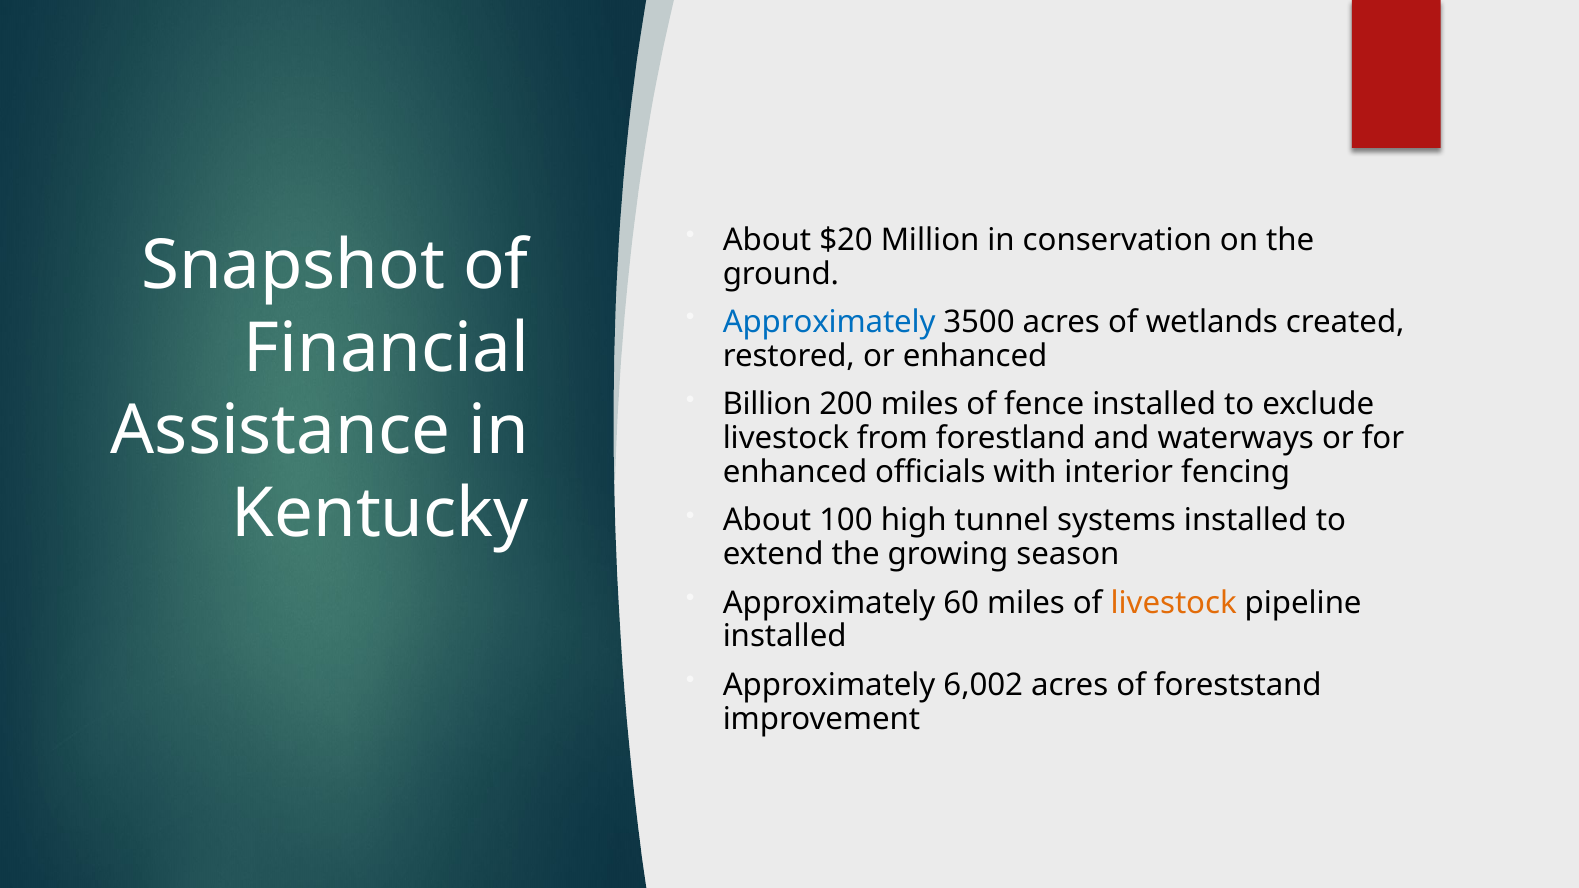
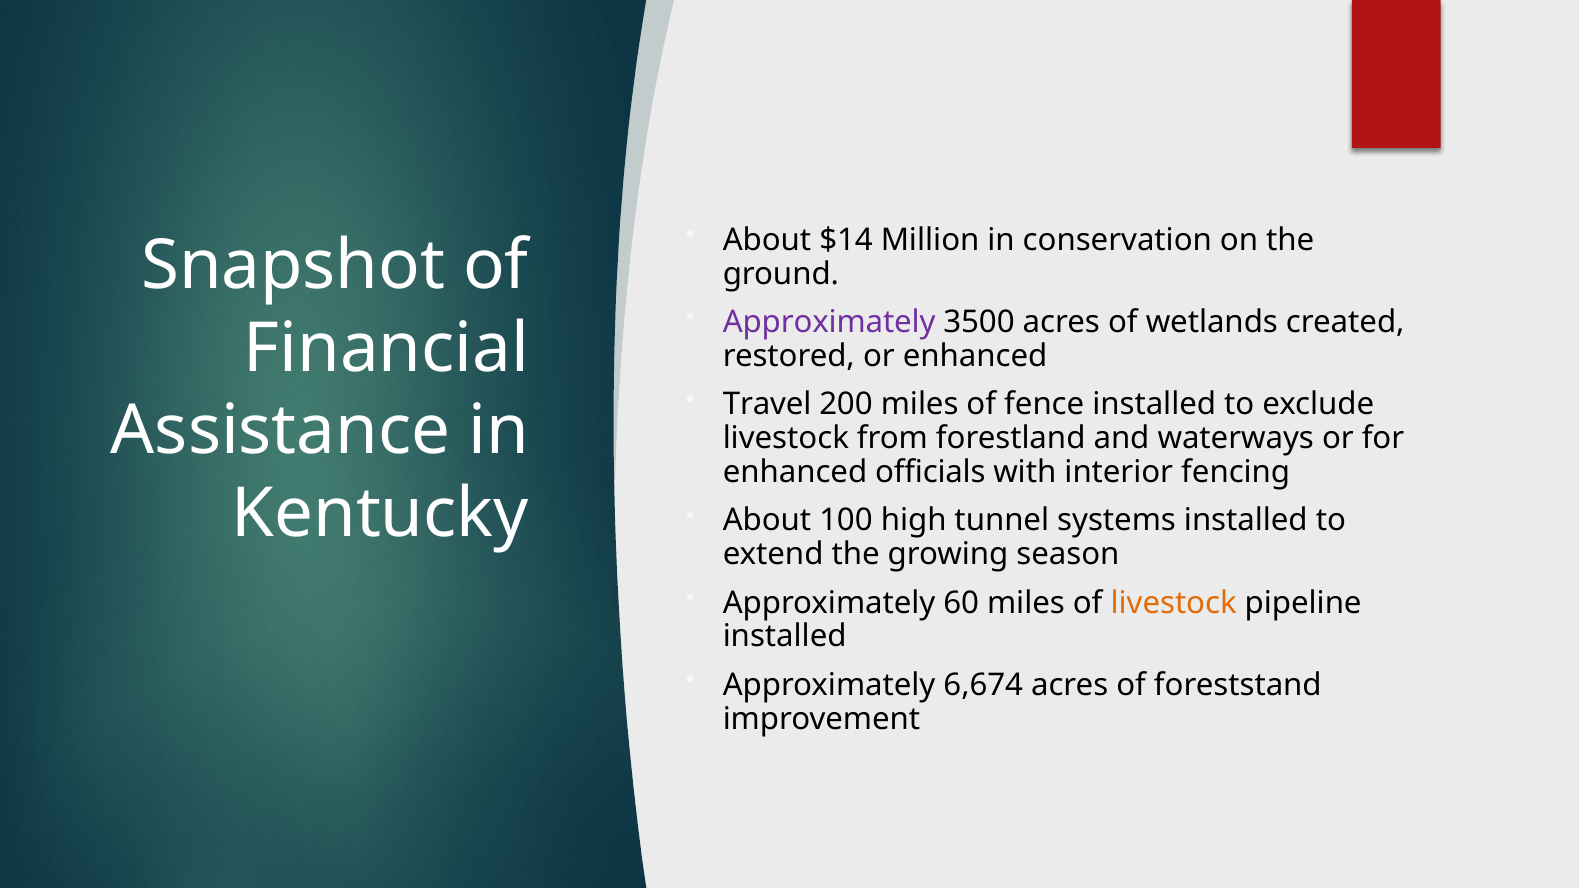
$20: $20 -> $14 (846, 240)
Approximately colour: blue -> purple (829, 322)
Billion: Billion -> Travel (767, 405)
6,002: 6,002 -> 6,674 (983, 685)
